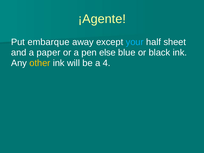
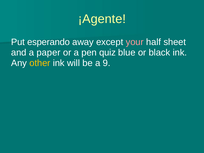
embarque: embarque -> esperando (49, 42)
your colour: light blue -> pink (135, 42)
else: else -> quiz (107, 53)
4: 4 -> 9 (107, 63)
